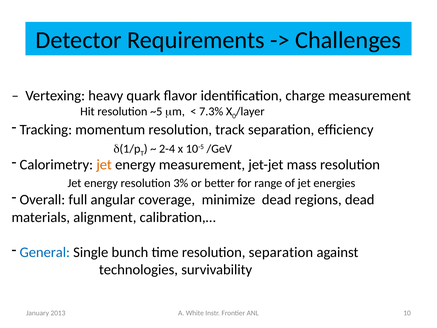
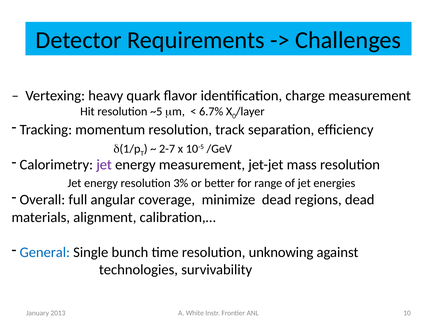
7.3%: 7.3% -> 6.7% (211, 112)
2-4: 2-4 -> 2-7 (167, 149)
jet colour: orange -> purple (104, 165)
resolution separation: separation -> unknowing (281, 252)
